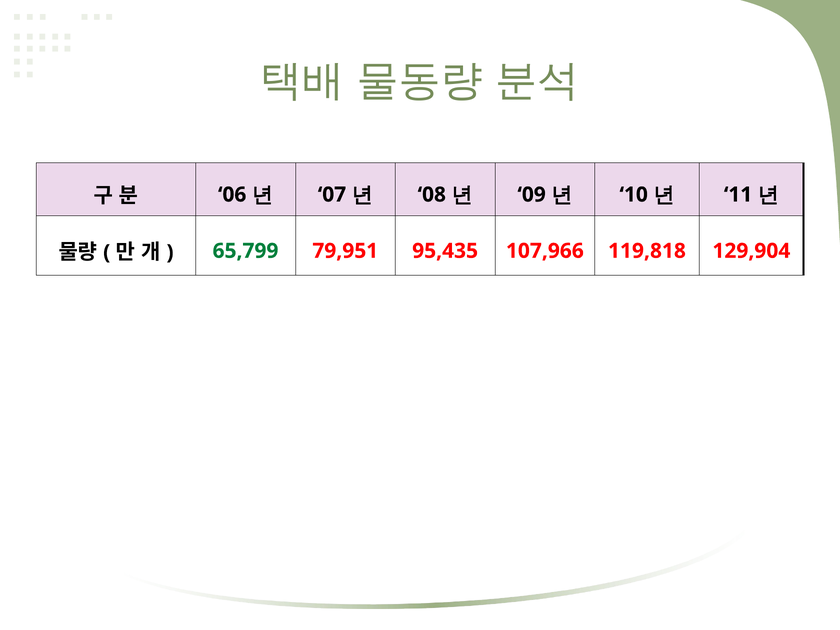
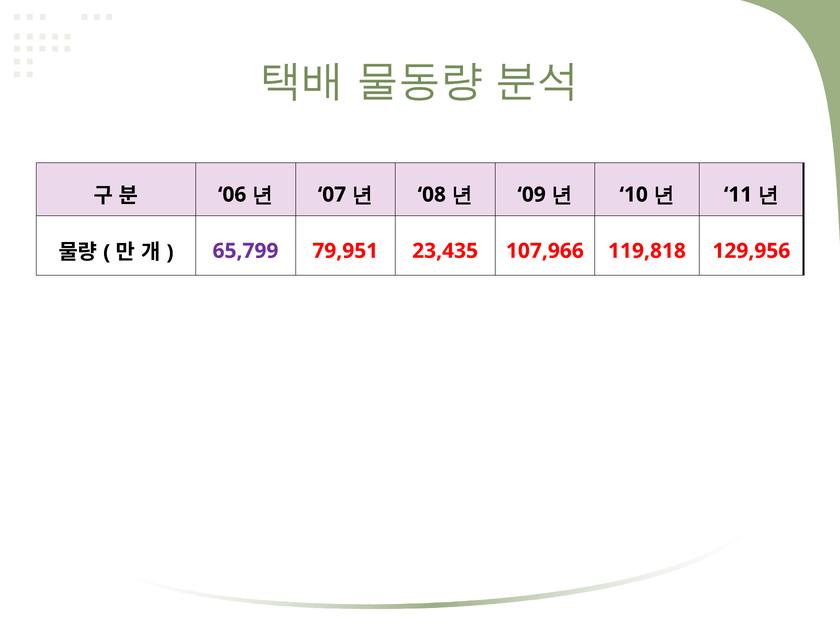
65,799 colour: green -> purple (245, 251)
95,435: 95,435 -> 23,435 (445, 251)
129,904: 129,904 -> 129,956 (751, 251)
